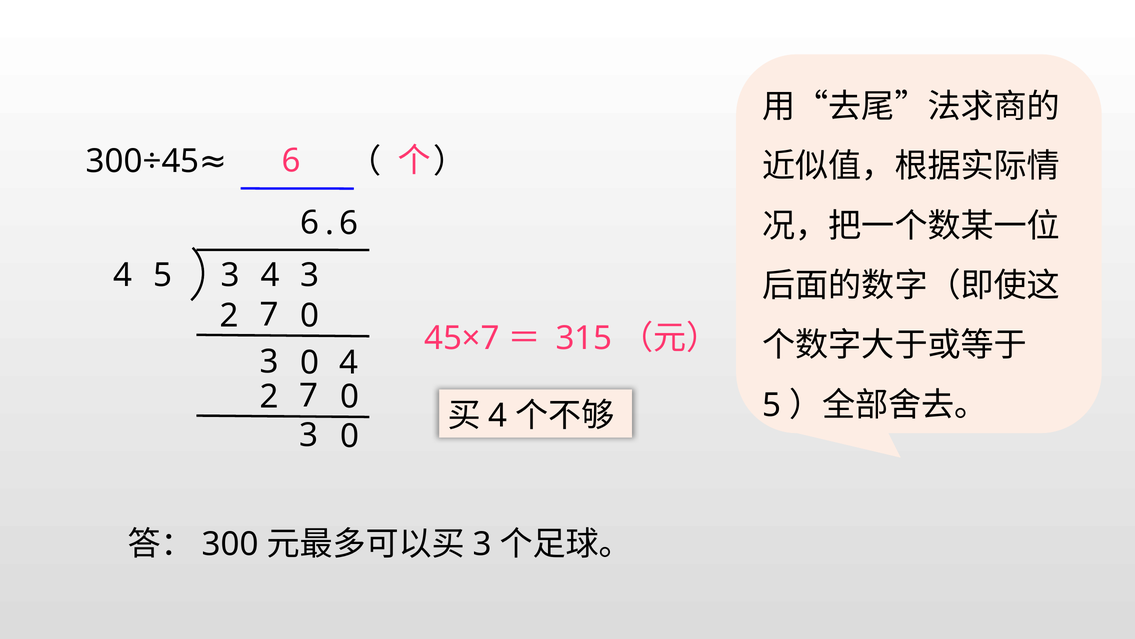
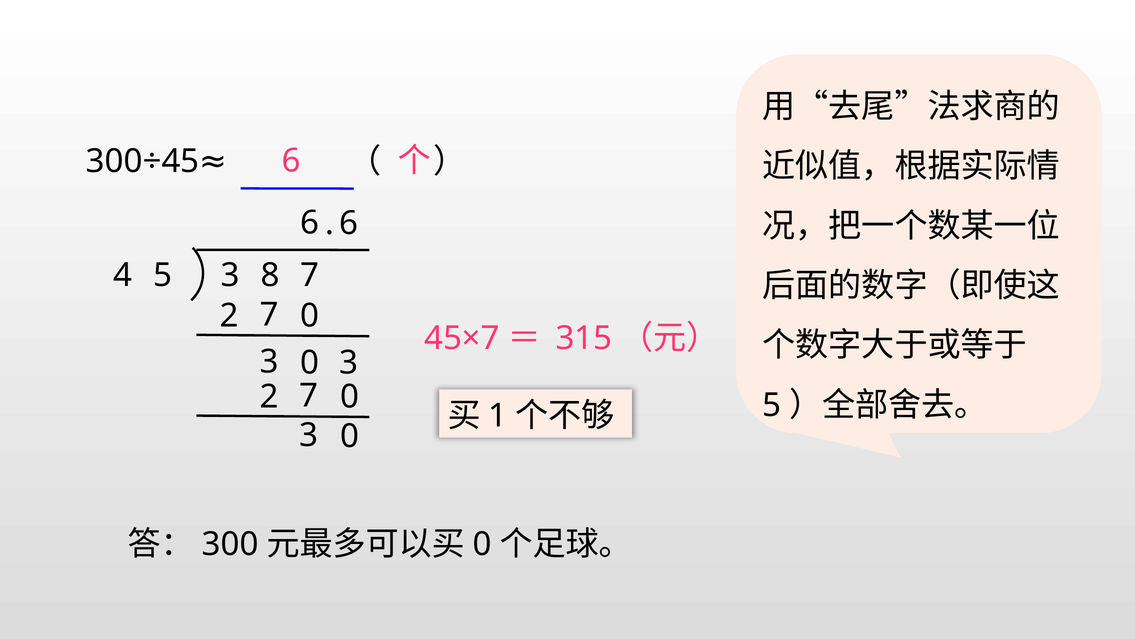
4: 4 -> 8 (270, 275)
4 3: 3 -> 7 (310, 275)
4: 4 -> 3 (349, 363)
4: 4 -> 1 (498, 415)
3: 3 -> 0 (482, 544)
